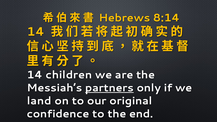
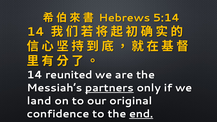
8:14: 8:14 -> 5:14 (166, 18)
children: children -> reunited (69, 75)
end underline: none -> present (141, 114)
